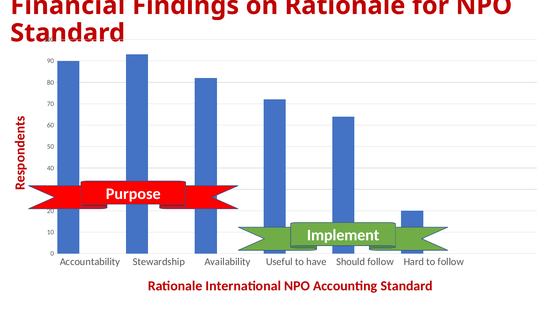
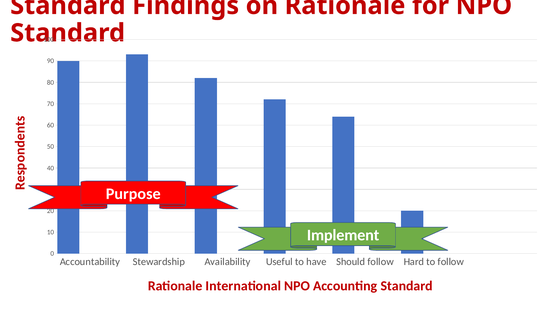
Financial: Financial -> Standard (68, 6)
